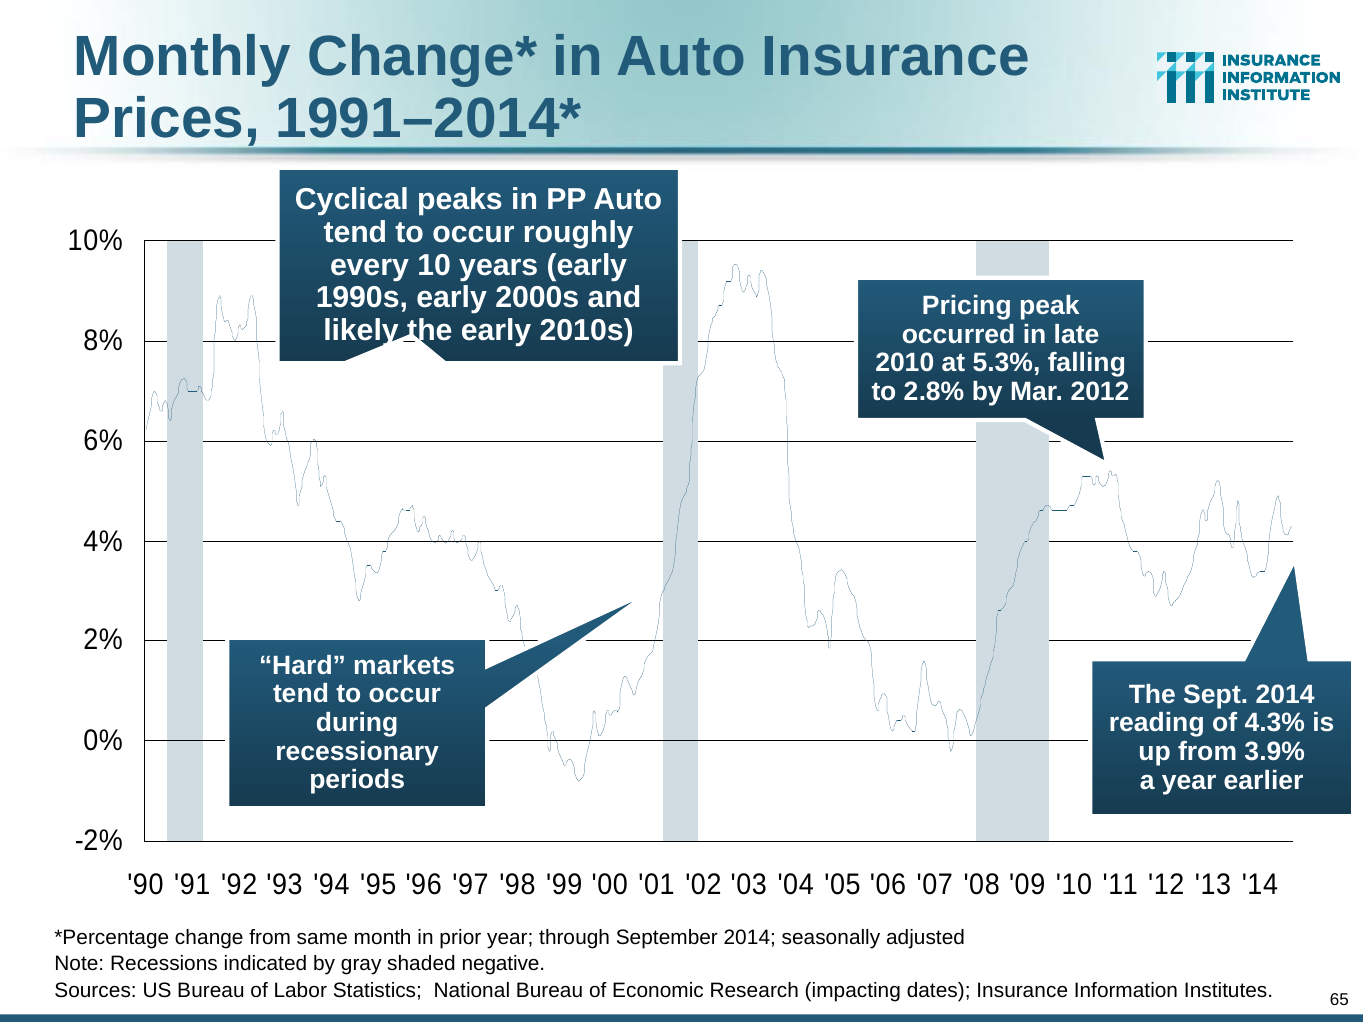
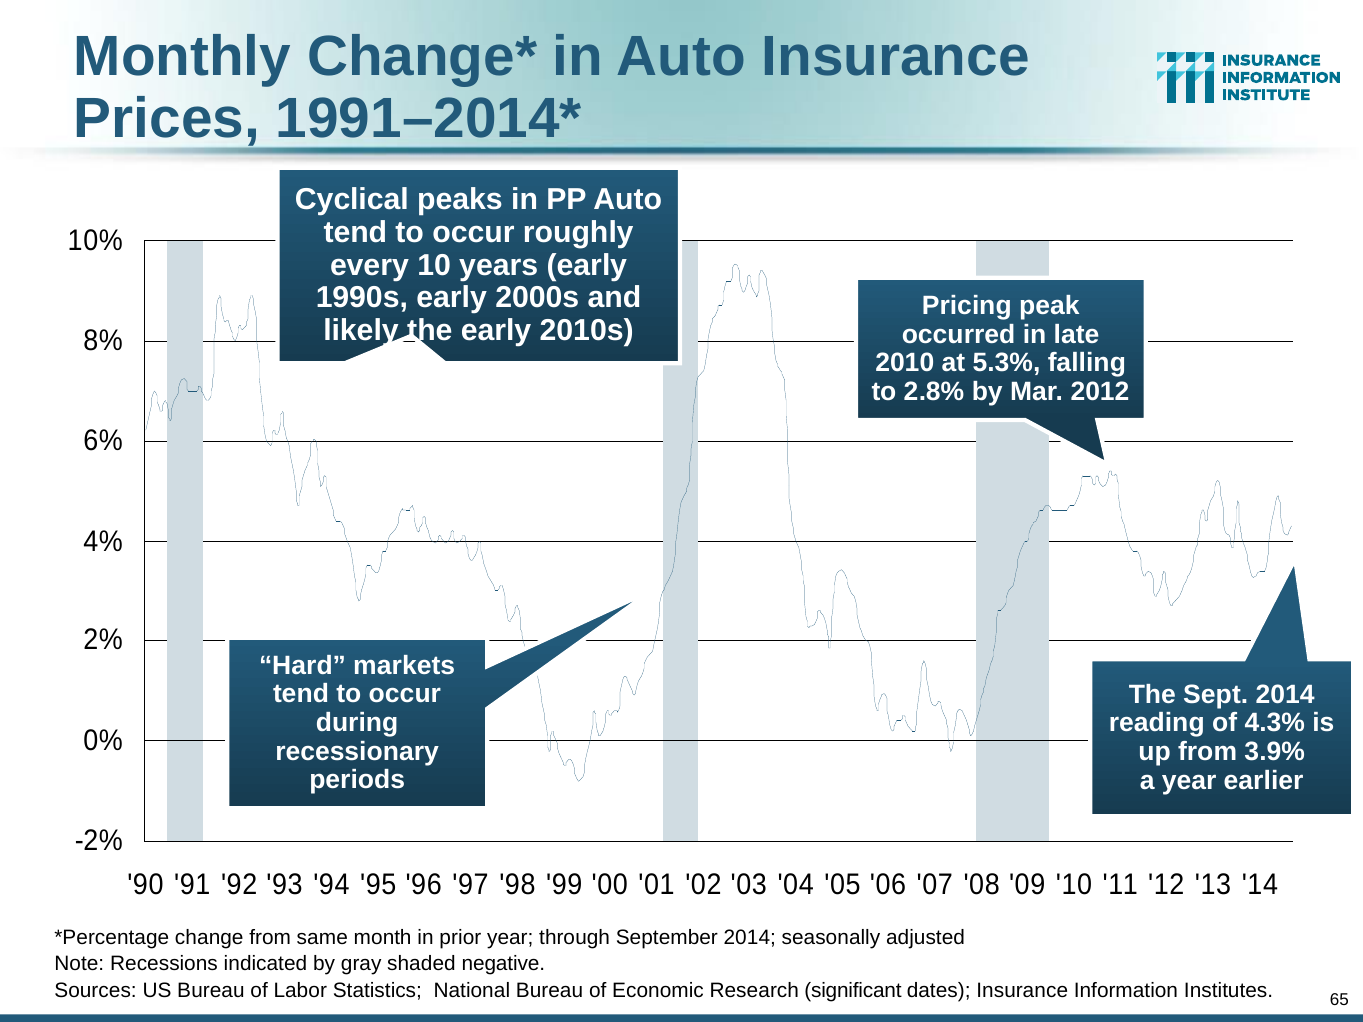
impacting: impacting -> significant (853, 991)
